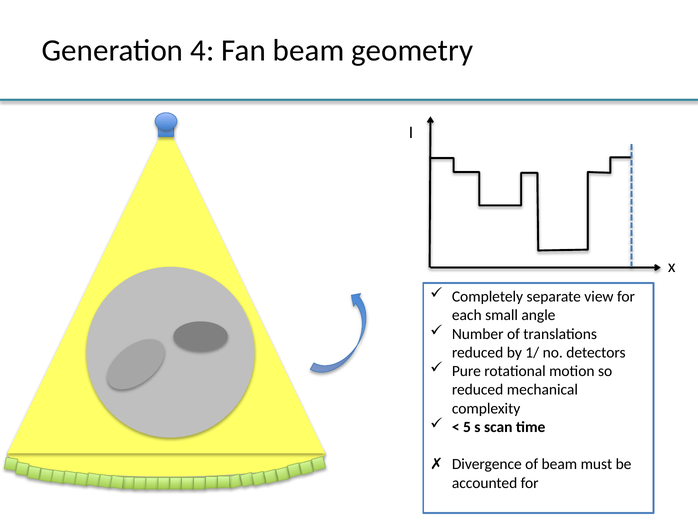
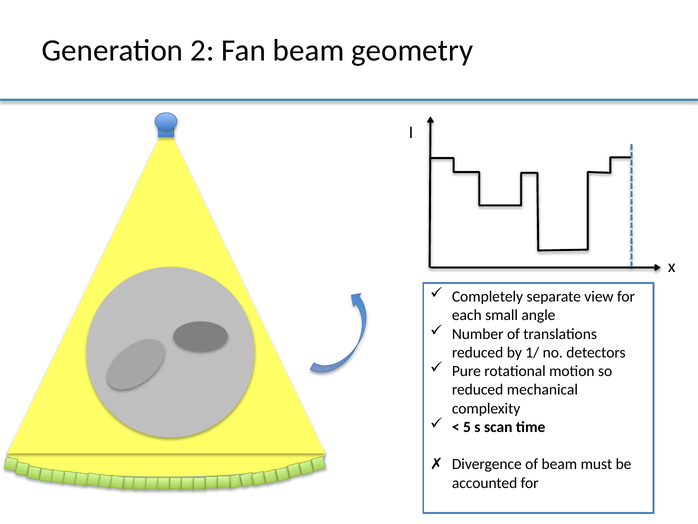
4: 4 -> 2 (202, 50)
